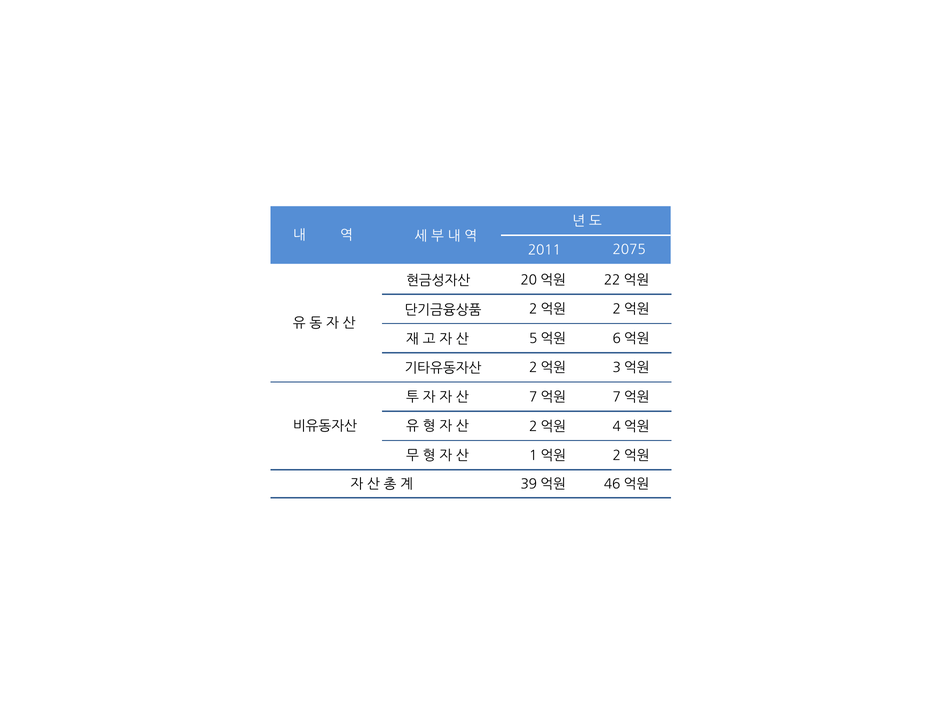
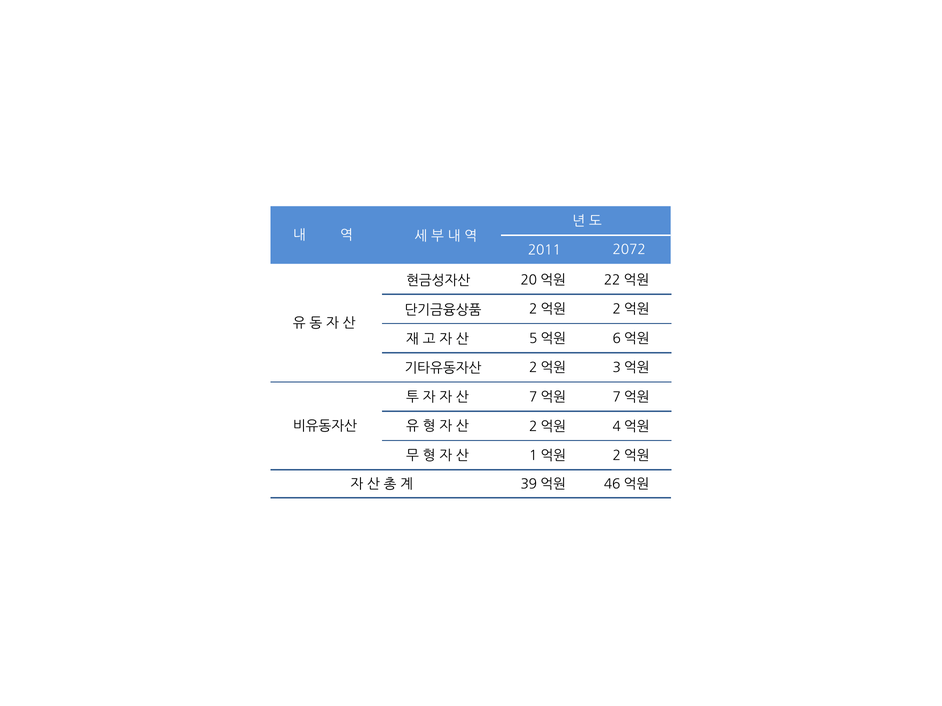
2075: 2075 -> 2072 (629, 250)
